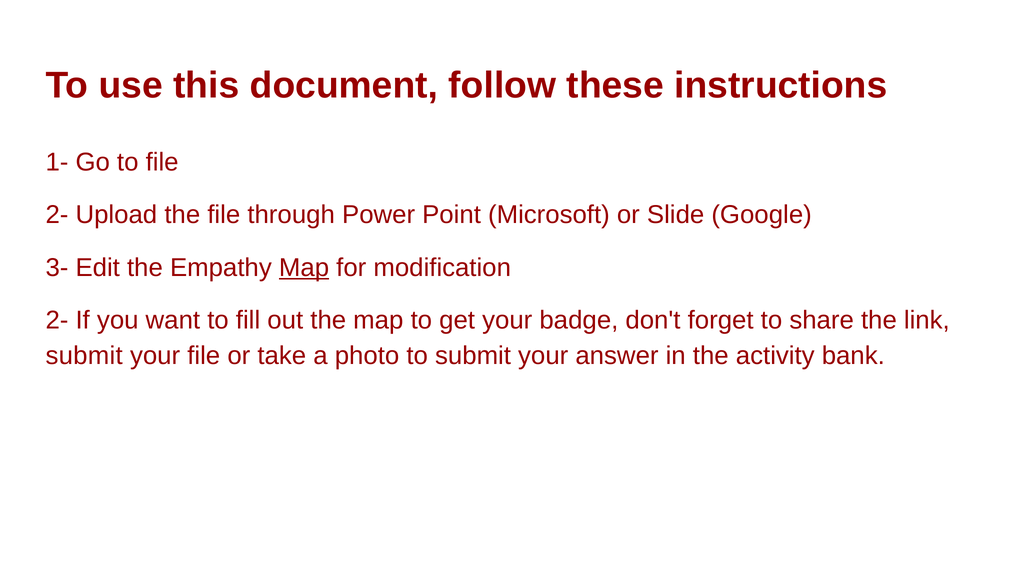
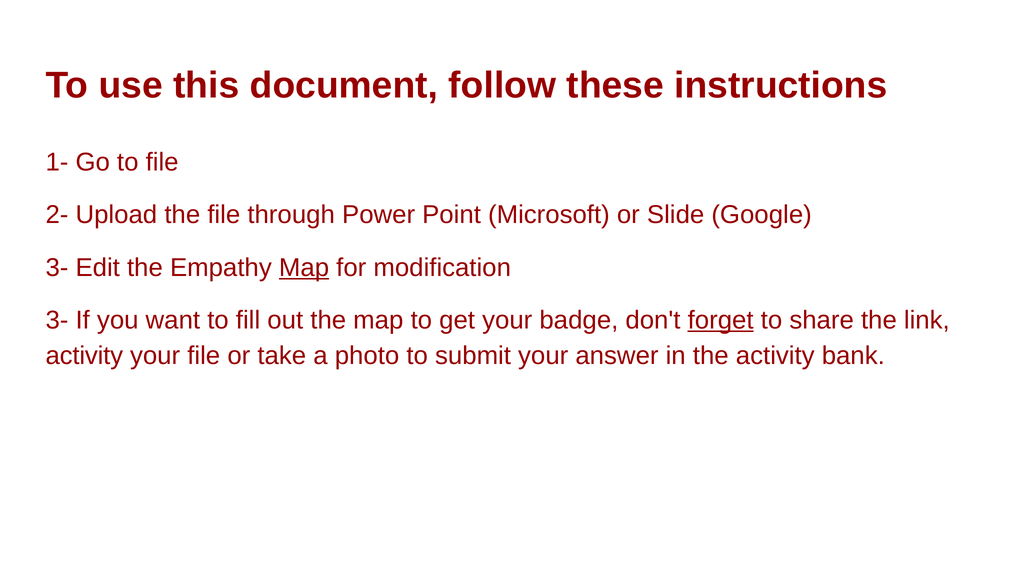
2-: 2- -> 3- (57, 321)
forget underline: none -> present (721, 321)
submit: submit -> activity (84, 356)
